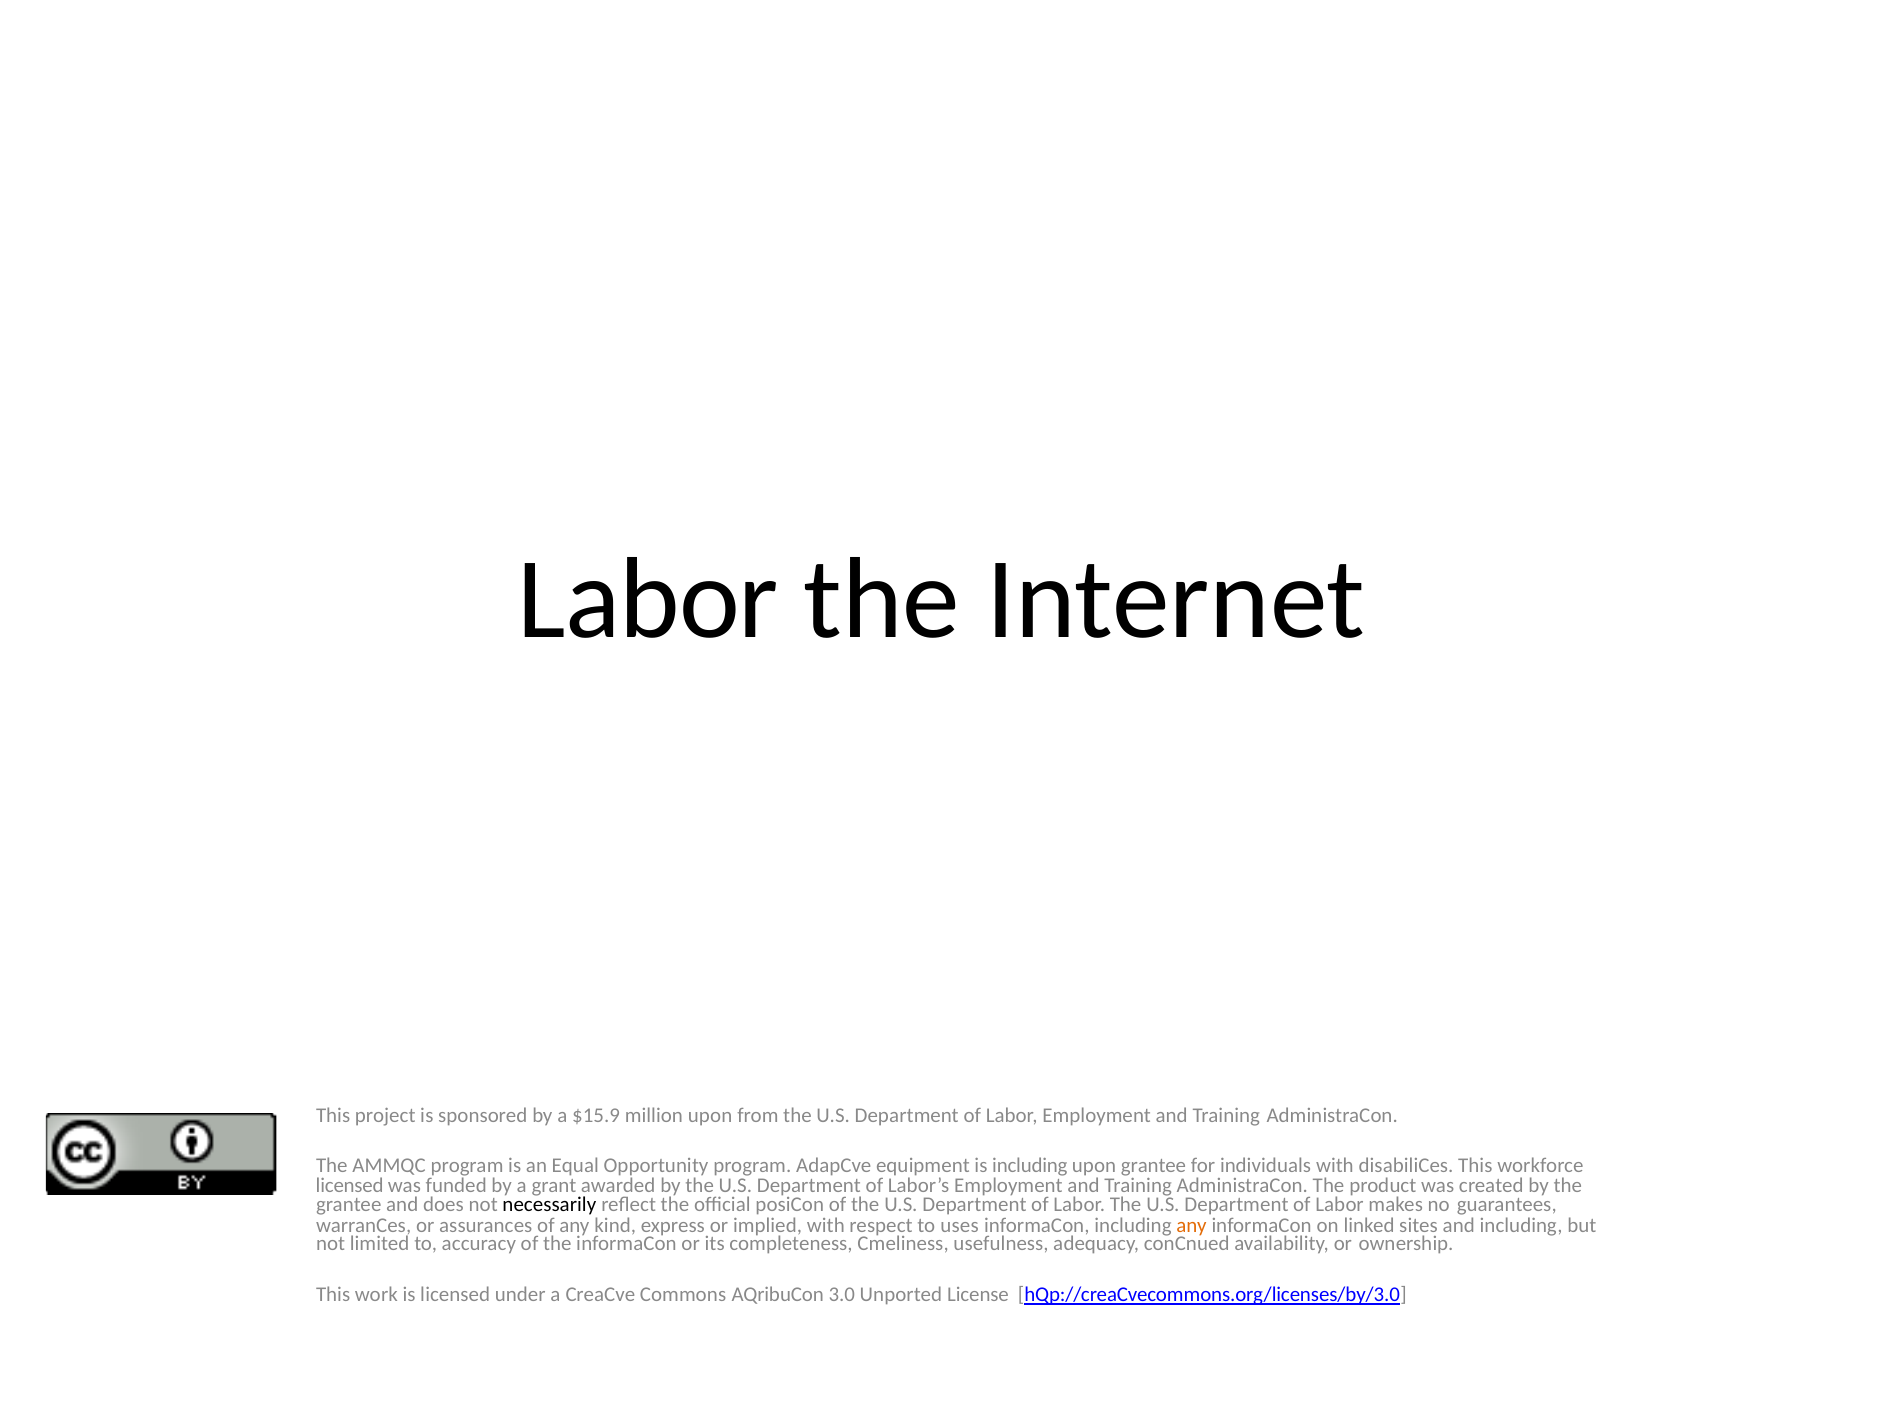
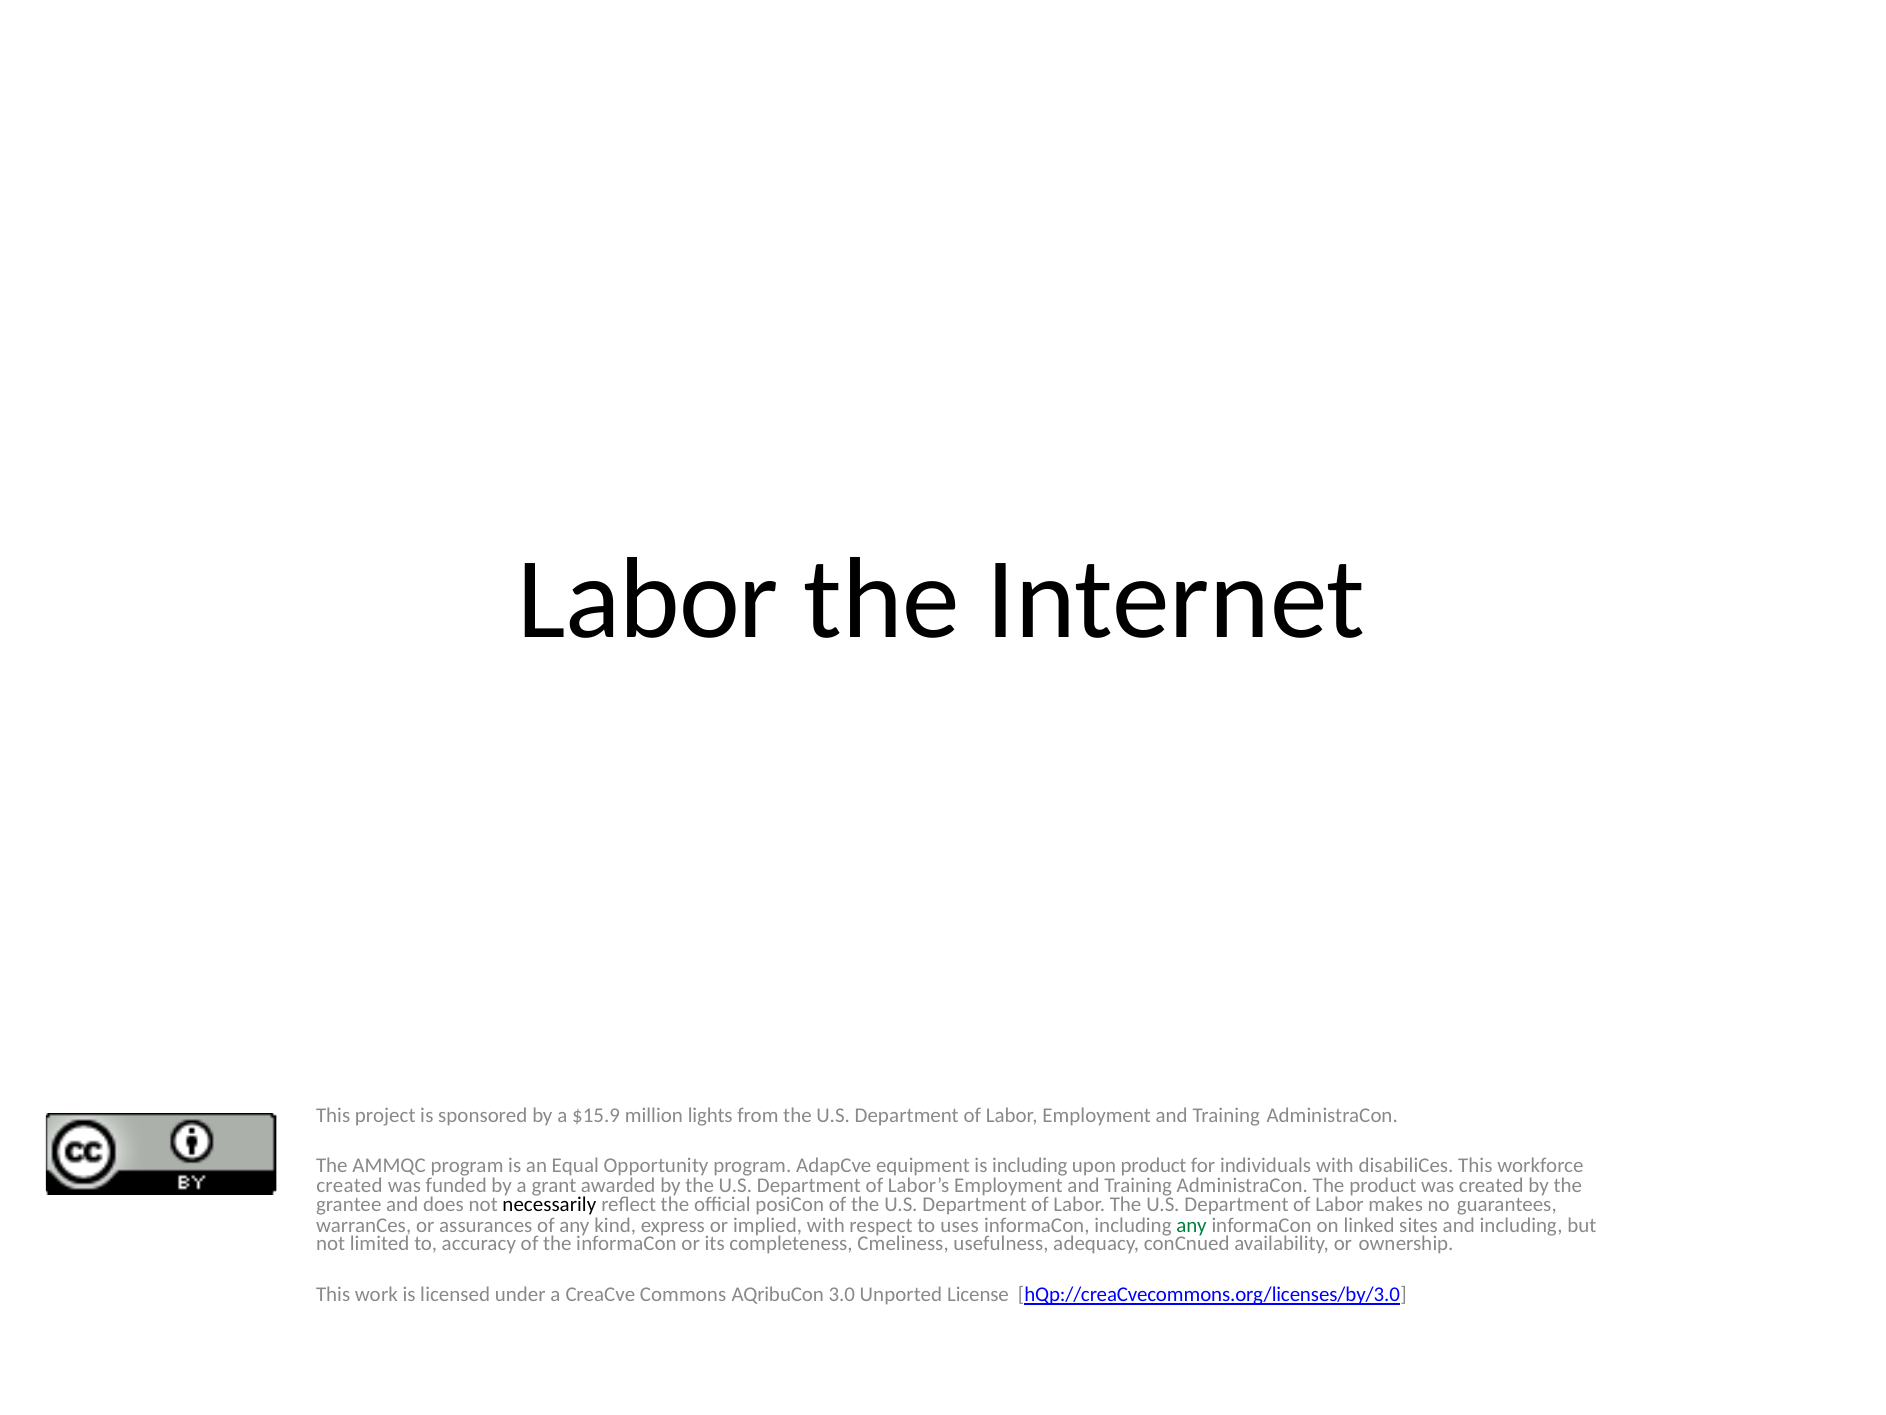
million upon: upon -> lights (710, 1115)
upon grantee: grantee -> product (1154, 1165)
licensed: licensed -> created (349, 1185)
any colour: orange -> green (1192, 1225)
